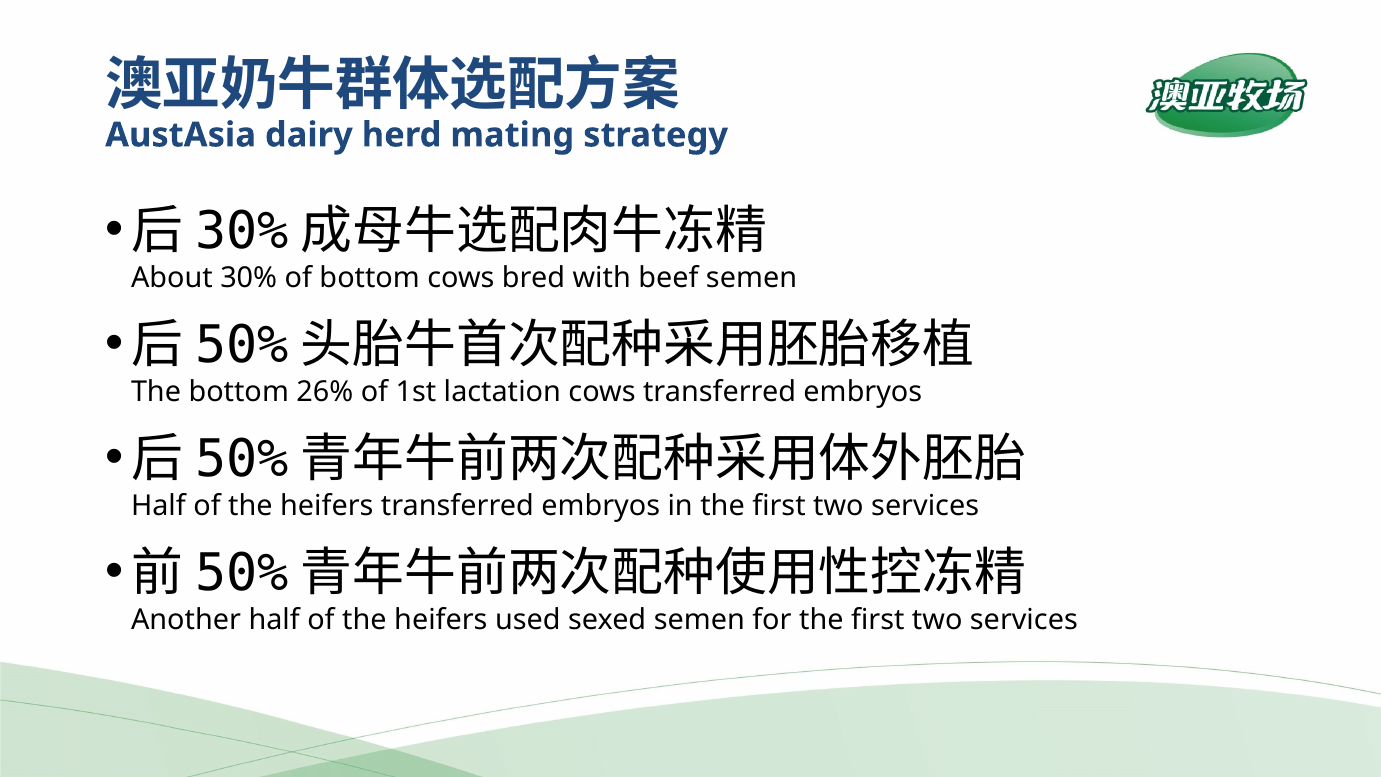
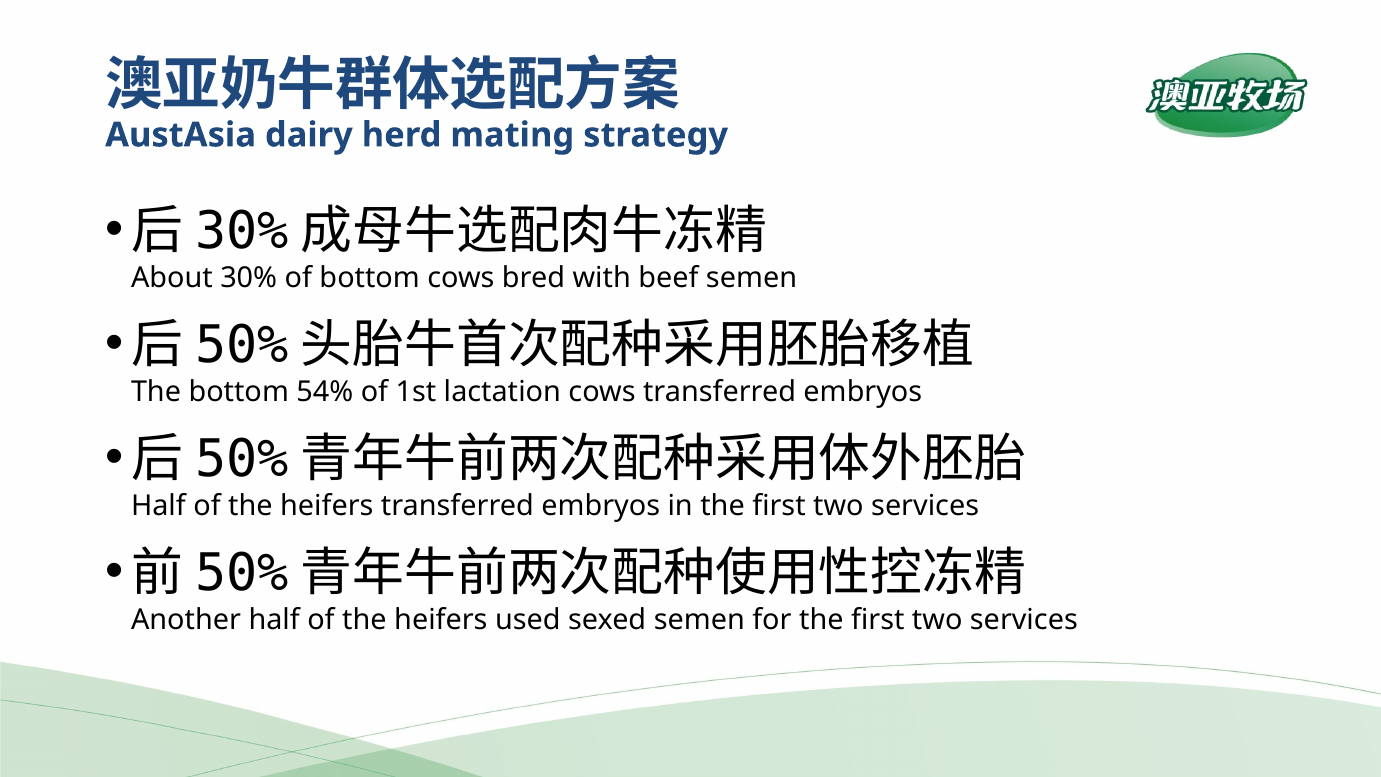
26%: 26% -> 54% (325, 392)
